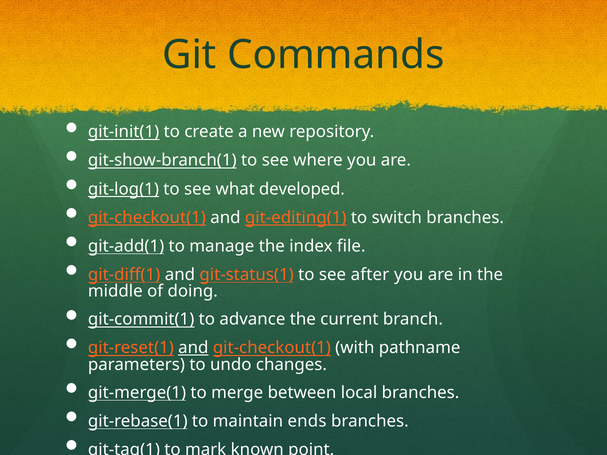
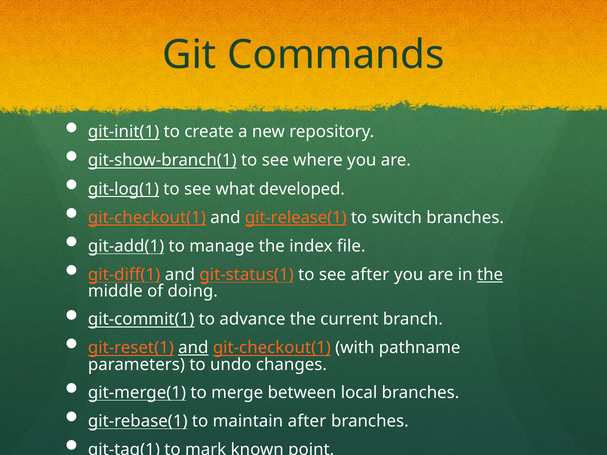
git-editing(1: git-editing(1 -> git-release(1 (296, 218)
the underline: none -> present (490, 275)
maintain ends: ends -> after (307, 421)
